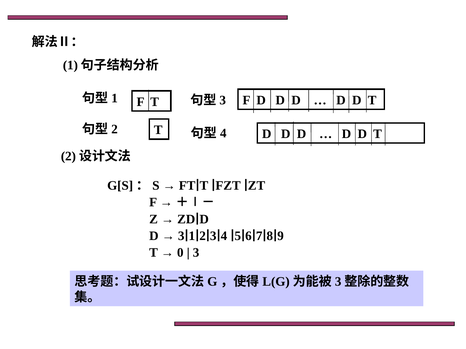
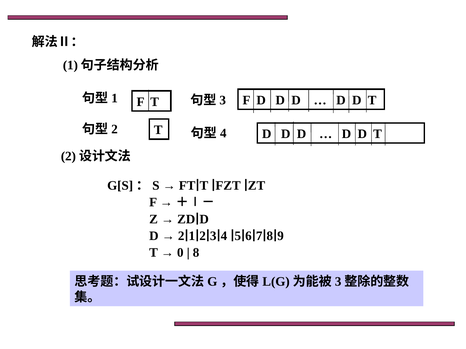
3: 3 -> 2 (181, 236)
3: 3 -> 8 (196, 253)
